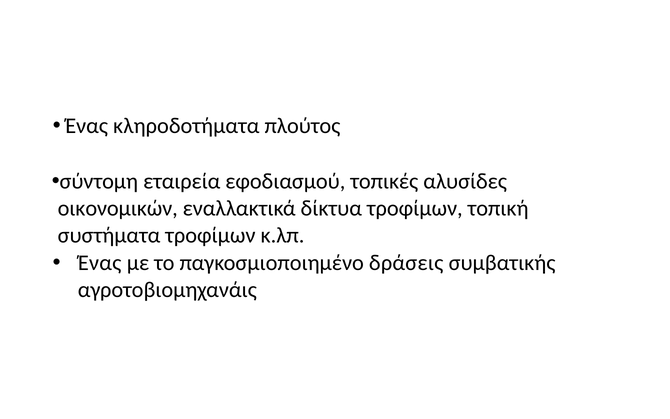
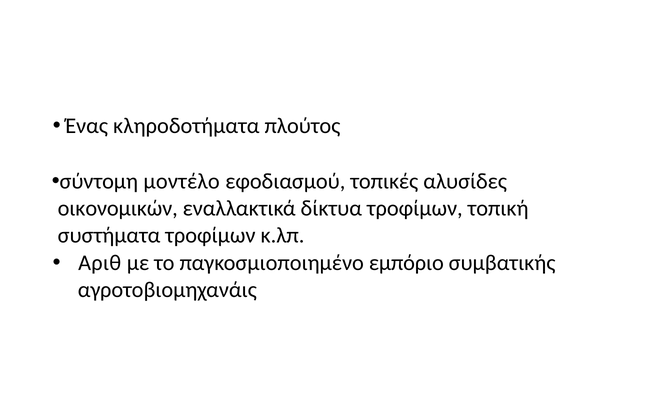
εταιρεία: εταιρεία -> μοντέλο (182, 181)
Ένας: Ένας -> Αριθ (100, 263)
δράσεις: δράσεις -> εμπόριο (406, 263)
